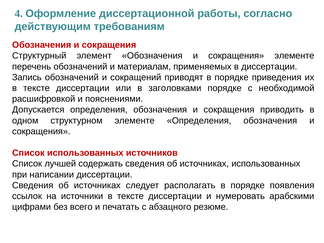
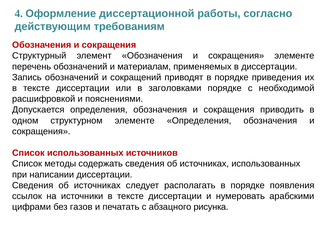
лучшей: лучшей -> методы (60, 164)
всего: всего -> газов (81, 207)
резюме: резюме -> рисунка (211, 207)
